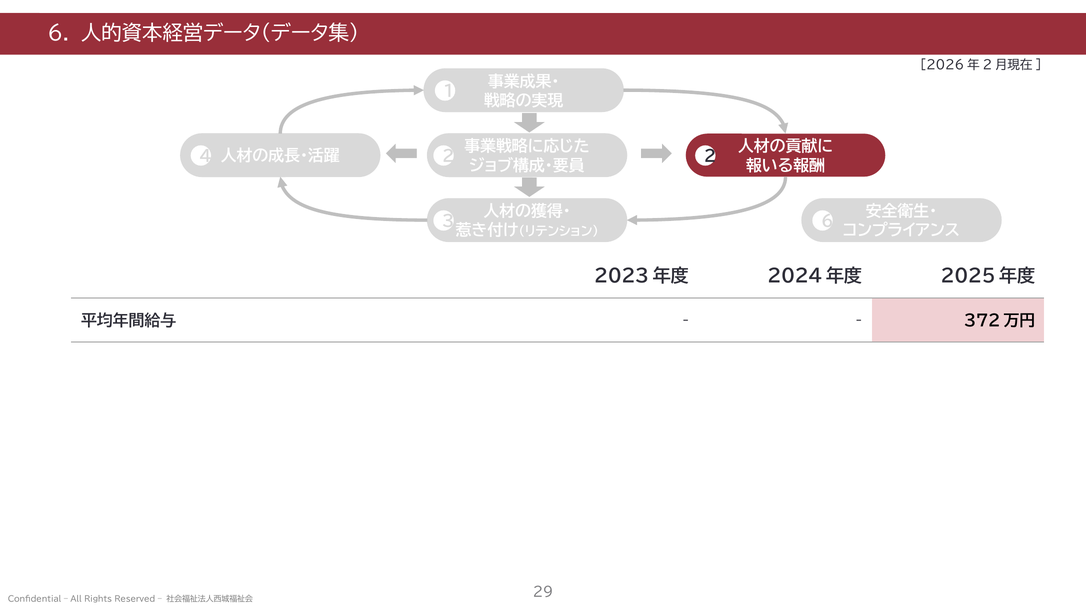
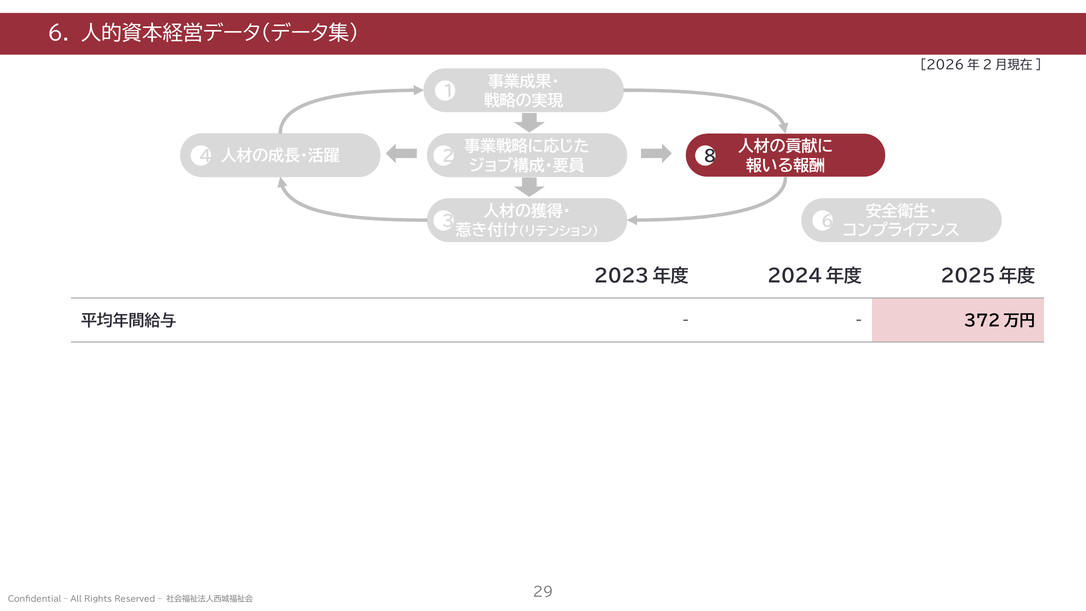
4 2: 2 -> 8 (710, 157)
